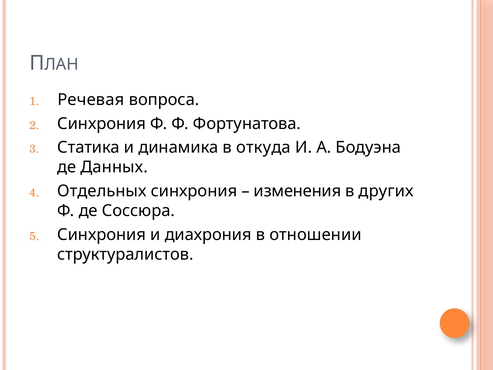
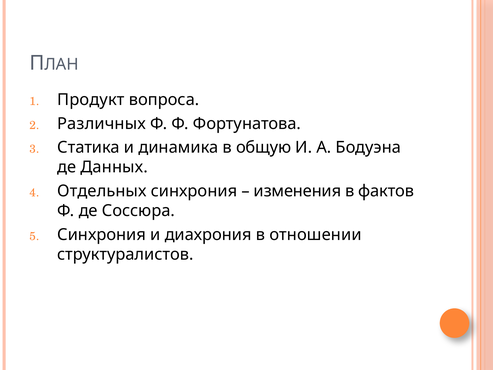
Речевая: Речевая -> Продукт (91, 100)
Синхрония: Синхрония -> Различных (101, 124)
откуда: откуда -> общую (264, 147)
других: других -> фактов (386, 191)
